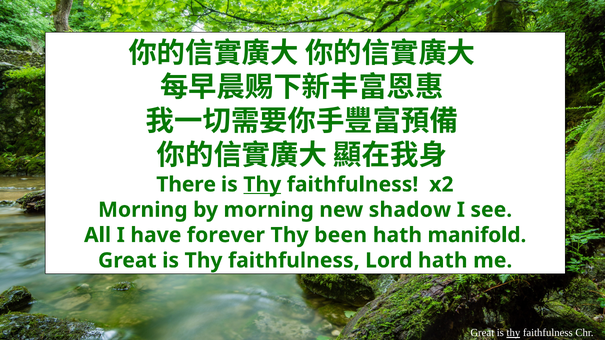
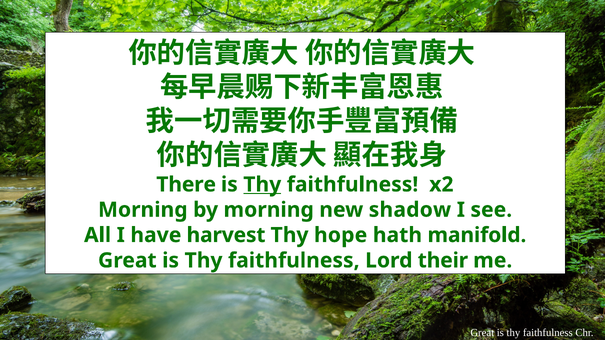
forever: forever -> harvest (226, 235)
been: been -> hope (341, 235)
Lord hath: hath -> their (443, 261)
thy underline: present -> none (513, 333)
